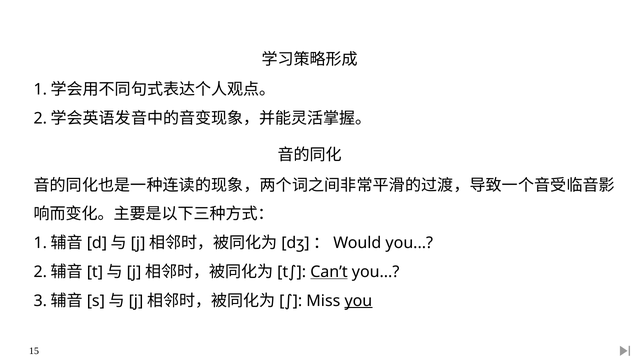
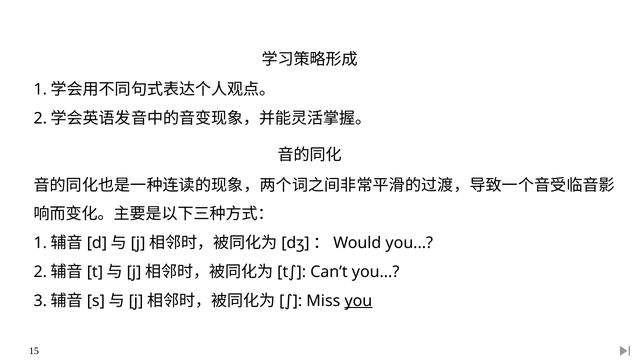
Can’t underline: present -> none (329, 272)
